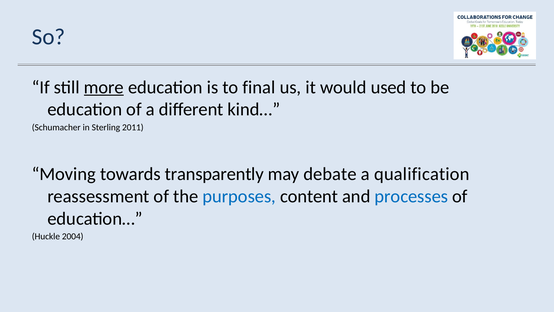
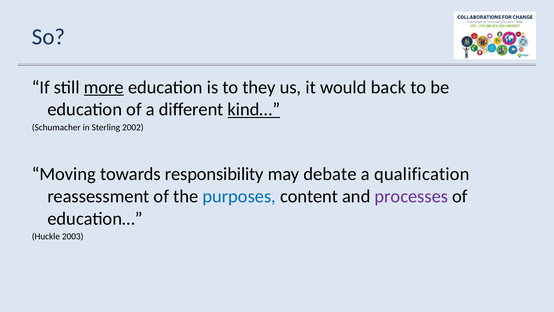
final: final -> they (259, 87)
used: used -> back (388, 87)
kind… underline: none -> present (254, 109)
2011: 2011 -> 2002 (133, 127)
transparently: transparently -> responsibility (214, 174)
processes colour: blue -> purple (411, 196)
2004: 2004 -> 2003 (73, 236)
